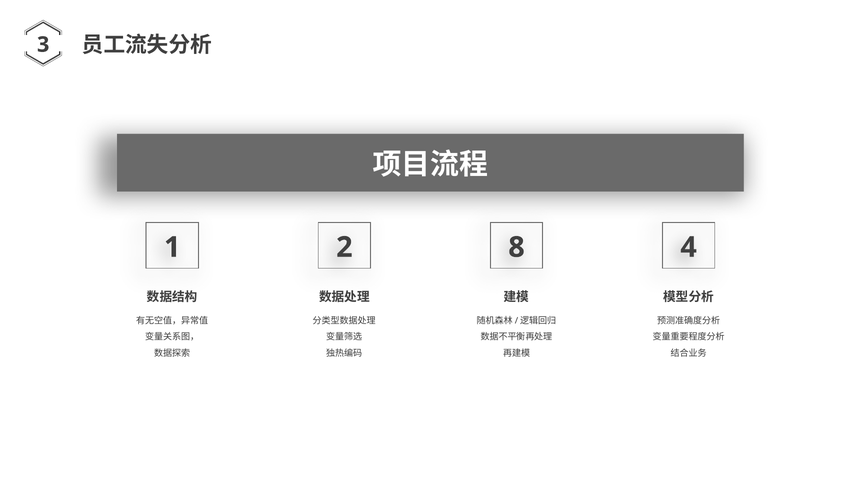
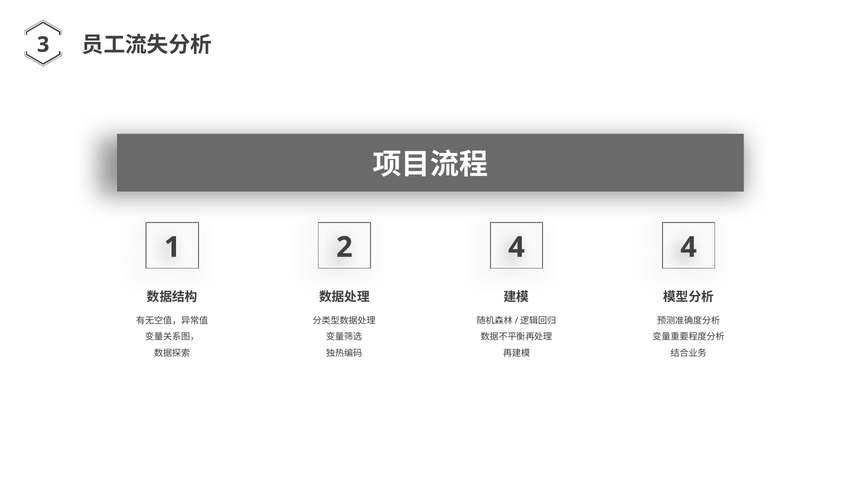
2 8: 8 -> 4 (516, 247)
